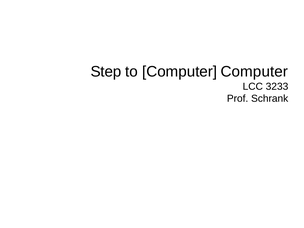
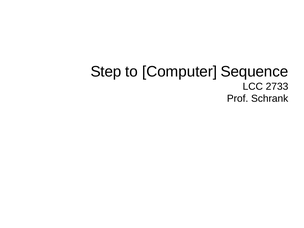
Computer Computer: Computer -> Sequence (254, 72)
3233: 3233 -> 2733 (277, 86)
